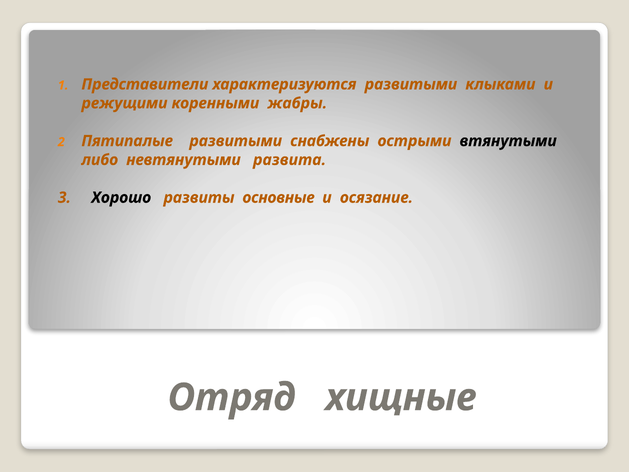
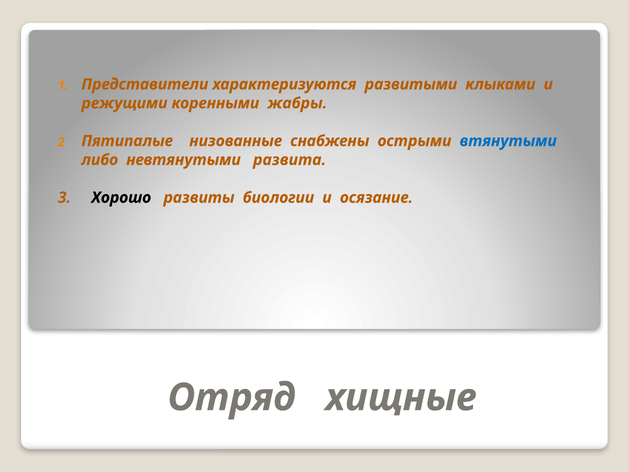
Пятипалые развитыми: развитыми -> низованные (236, 141)
втянутыми colour: black -> blue (508, 141)
основные: основные -> биологии (278, 197)
